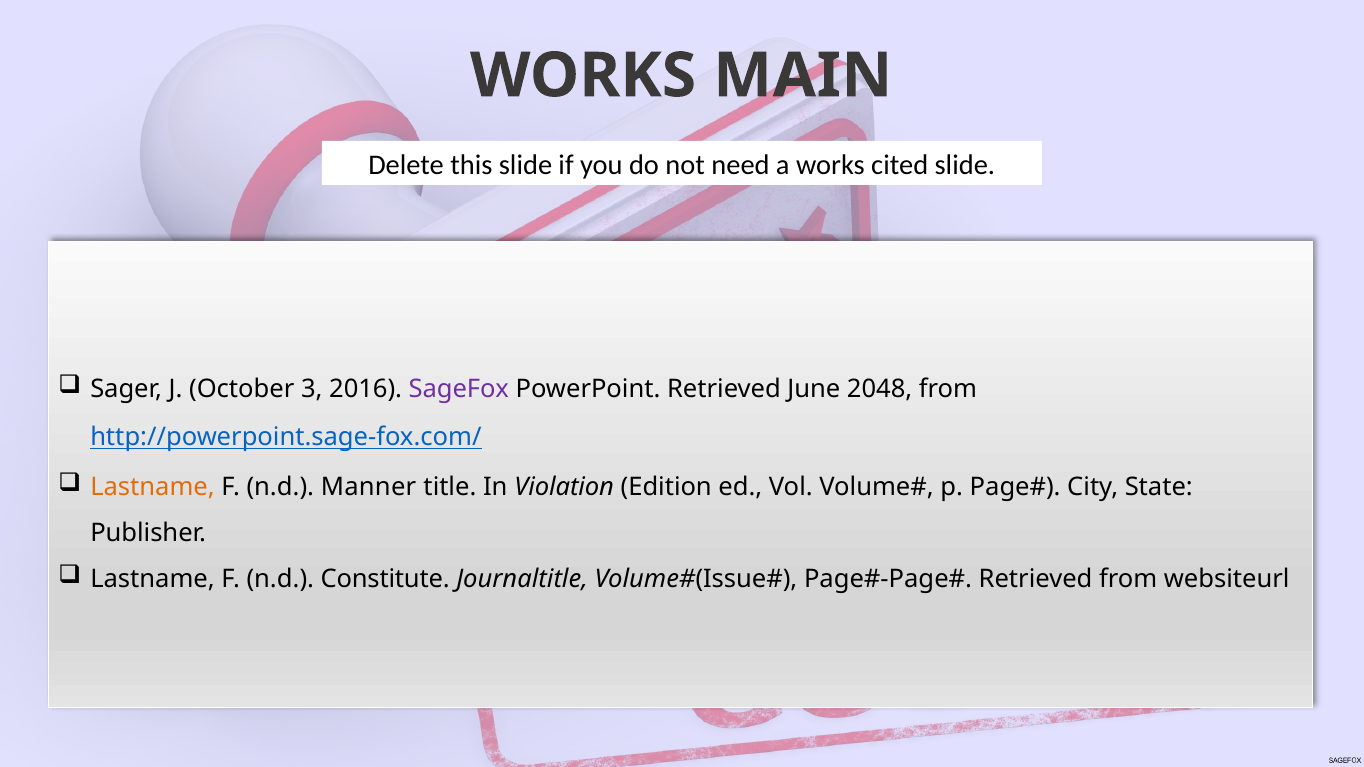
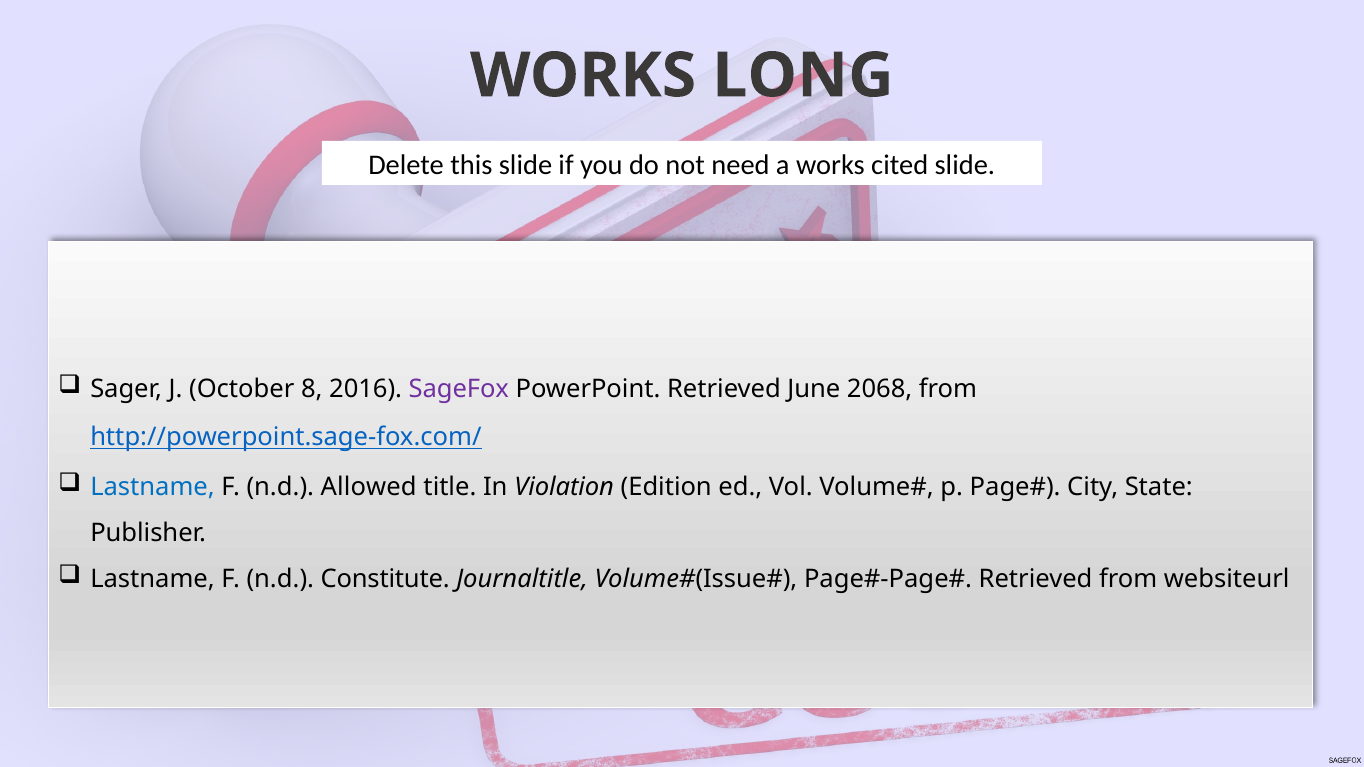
MAIN: MAIN -> LONG (803, 76)
3: 3 -> 8 (312, 389)
2048: 2048 -> 2068 (880, 389)
Lastname colour: orange -> blue (152, 488)
Manner: Manner -> Allowed (369, 488)
